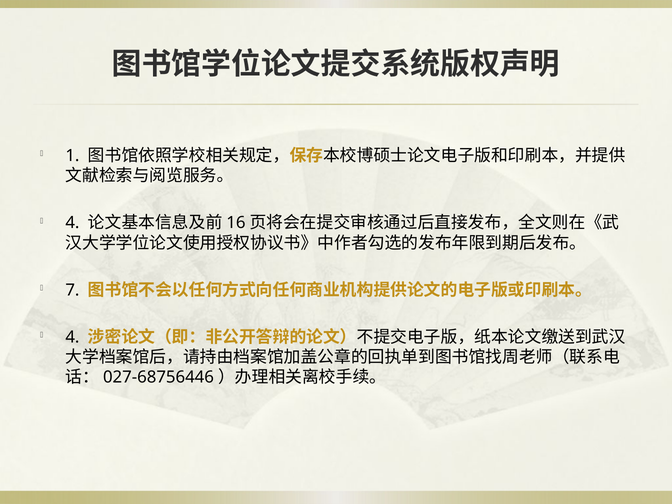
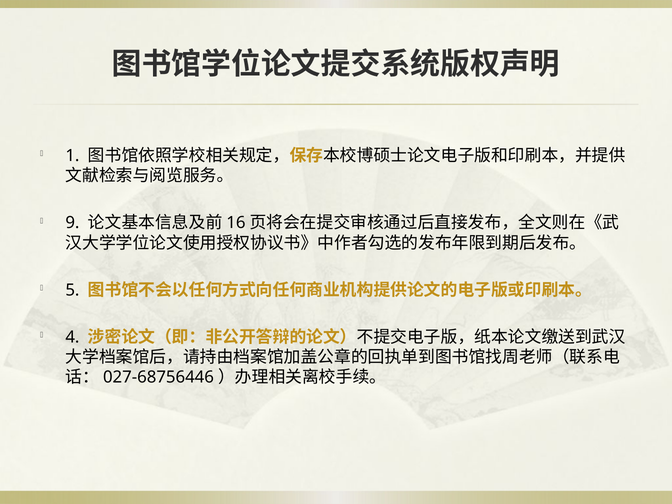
4: 4 -> 9 (72, 223)
7: 7 -> 5 (72, 290)
